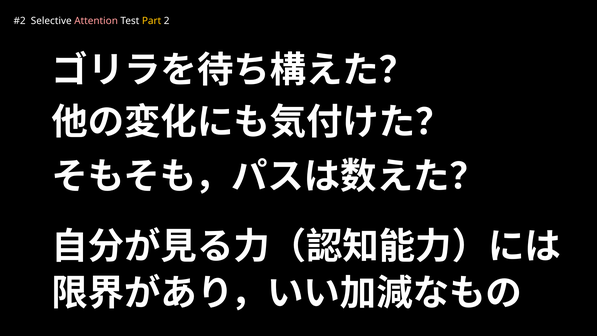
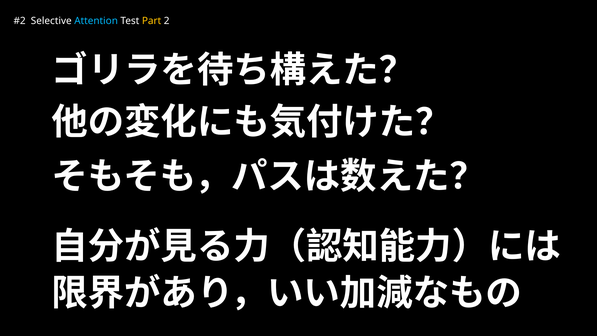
Attention colour: pink -> light blue (96, 21)
